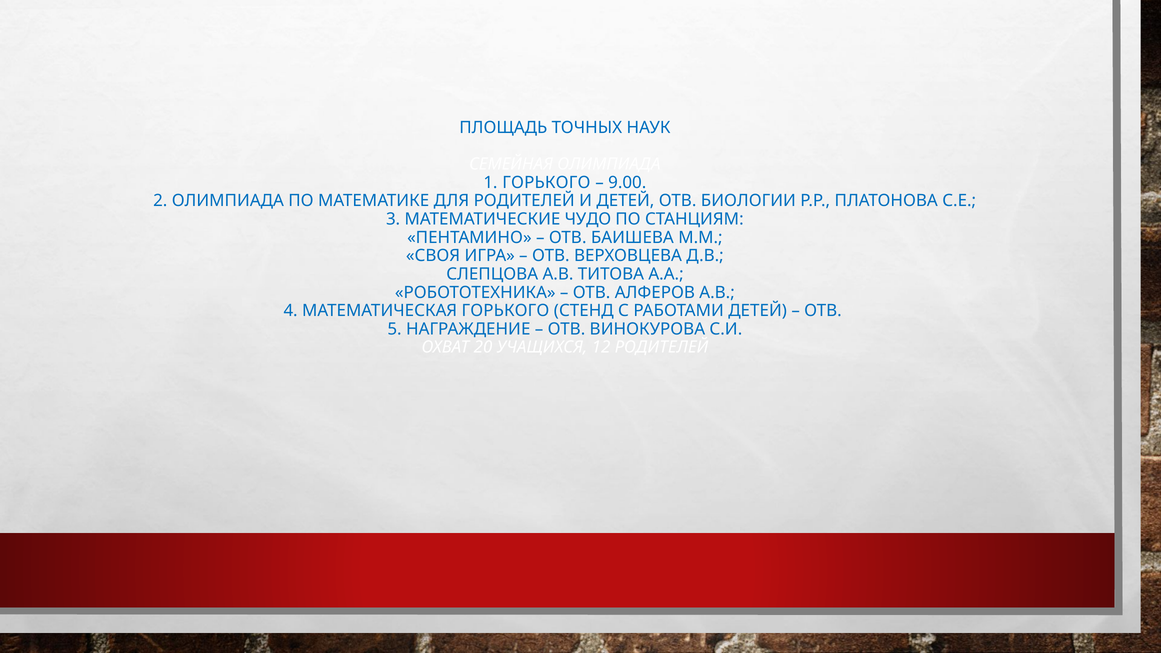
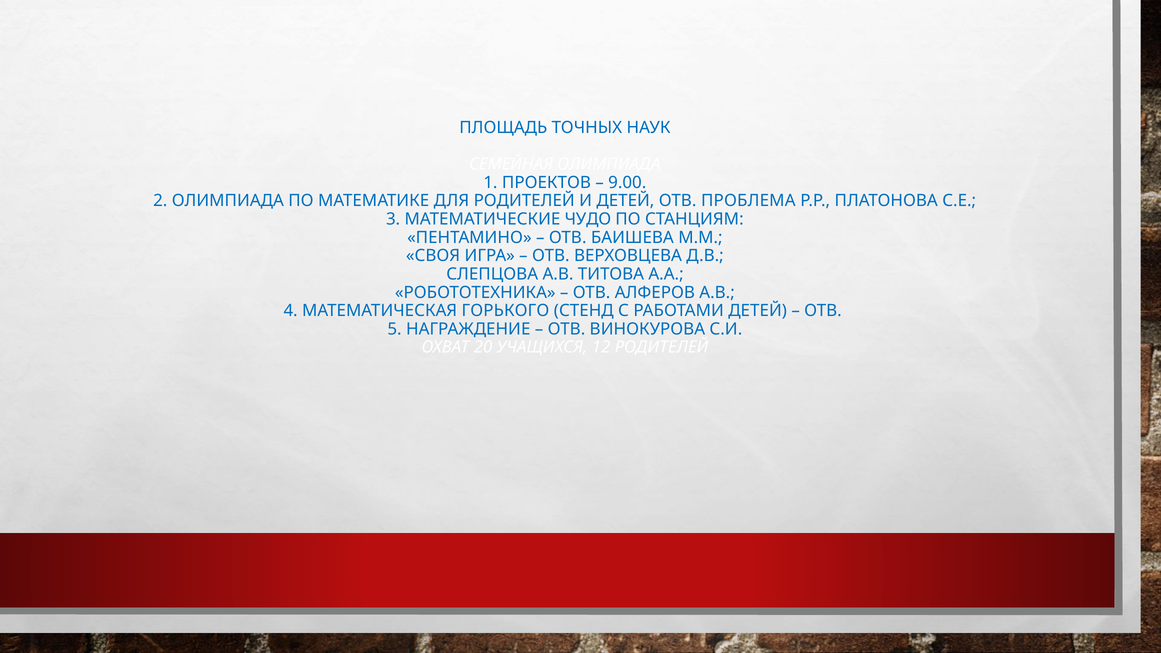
1 ГОРЬКОГО: ГОРЬКОГО -> ПРОЕКТОВ (546, 183)
БИОЛОГИИ: БИОЛОГИИ -> ПРОБЛЕМА (748, 201)
